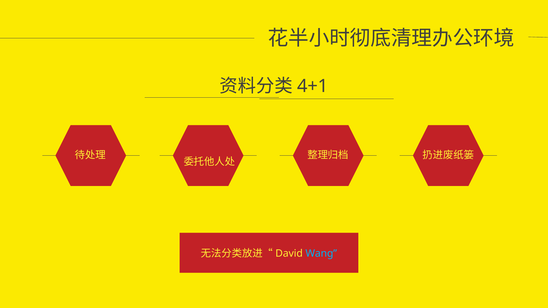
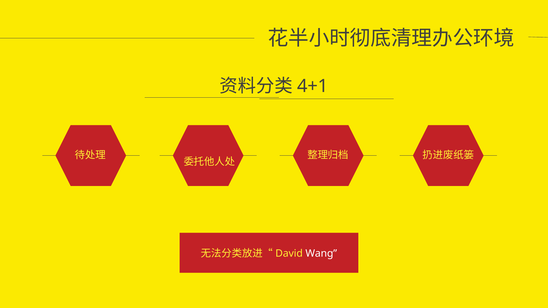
Wang colour: light blue -> white (321, 254)
